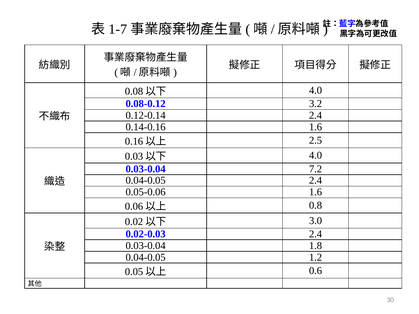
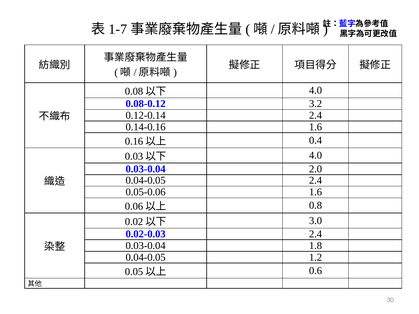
2.5: 2.5 -> 0.4 (316, 140)
7.2: 7.2 -> 2.0 (316, 169)
